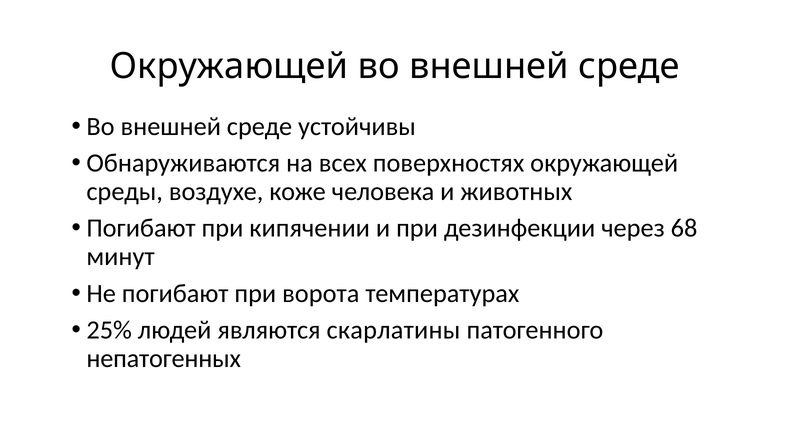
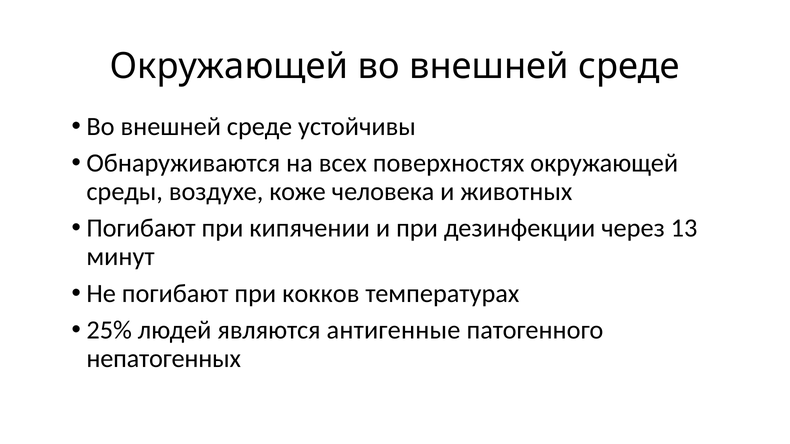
68: 68 -> 13 (684, 228)
ворота: ворота -> кокков (321, 294)
скарлатины: скарлатины -> антигенные (393, 330)
